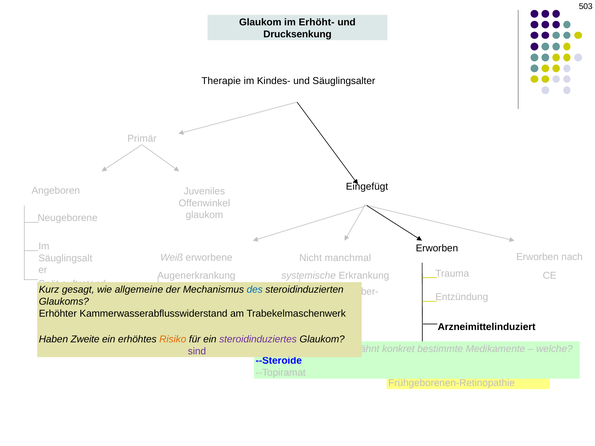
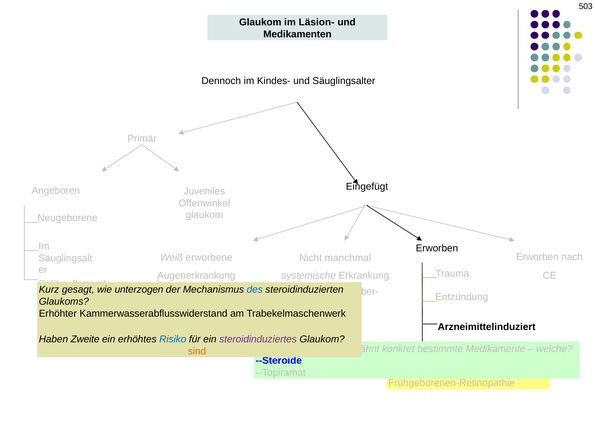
Erhöht-: Erhöht- -> Läsion- (317, 22)
Drucksenkung: Drucksenkung -> Medikamenten (297, 34)
Therapie: Therapie -> Dennoch (221, 81)
allgemeine: allgemeine -> unterzogen (139, 290)
Risiko colour: orange -> blue (173, 339)
sind colour: purple -> orange (197, 351)
